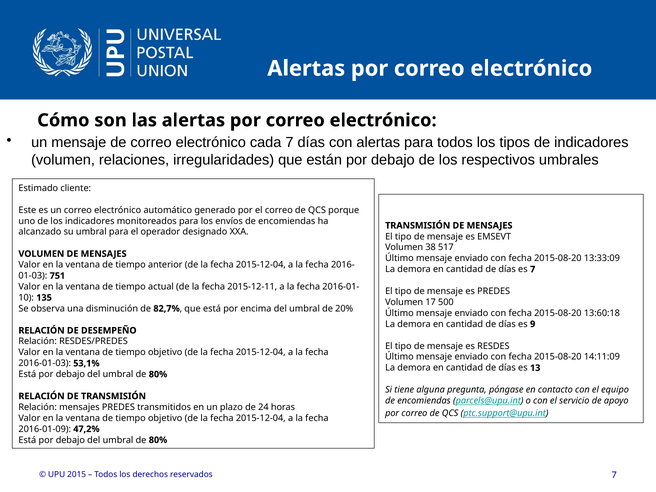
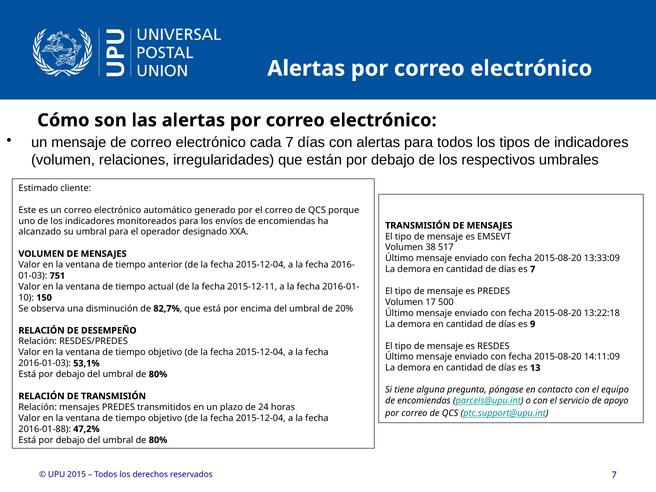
135: 135 -> 150 (44, 298)
13:60:18: 13:60:18 -> 13:22:18 (602, 313)
2016-01-09: 2016-01-09 -> 2016-01-88 (45, 429)
